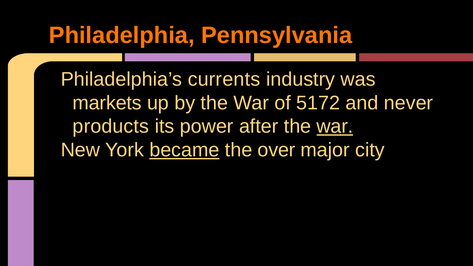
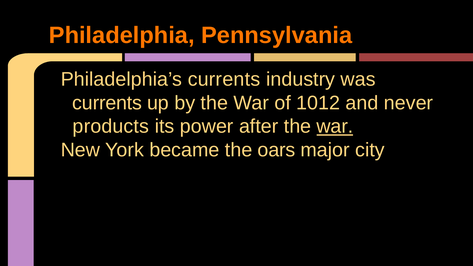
markets: markets -> currents (107, 103)
5172: 5172 -> 1012 (318, 103)
became underline: present -> none (184, 150)
over: over -> oars (277, 150)
